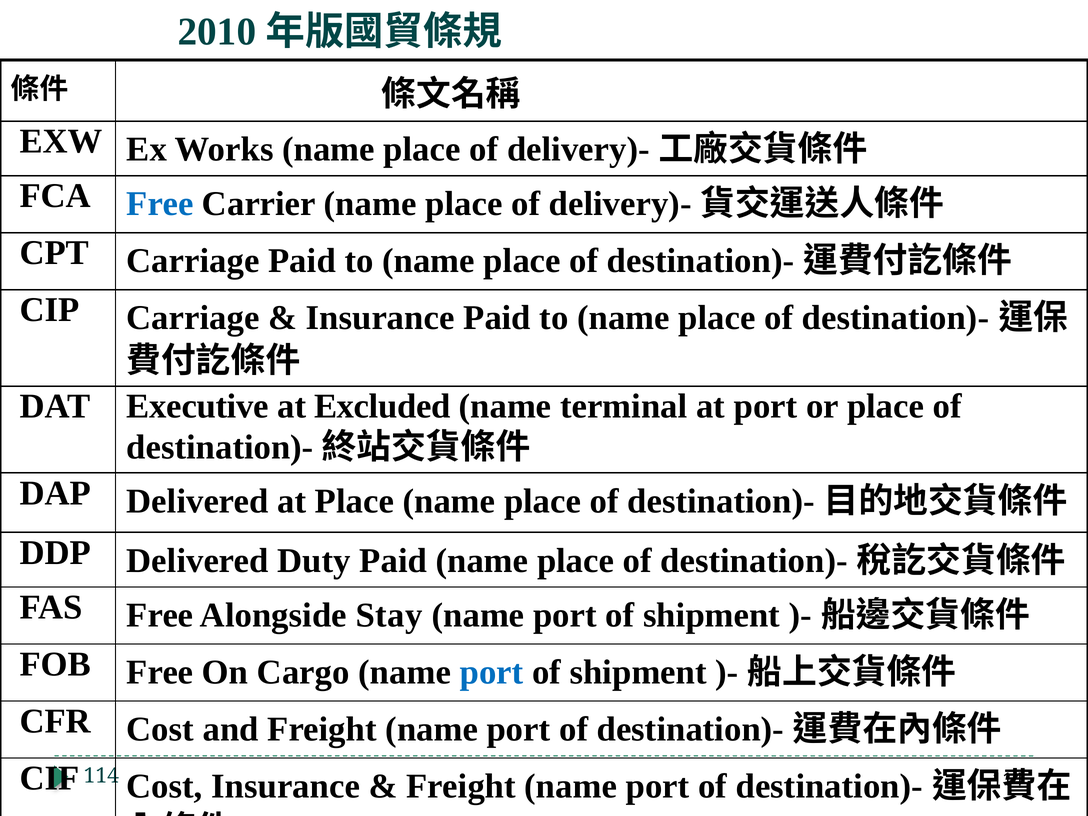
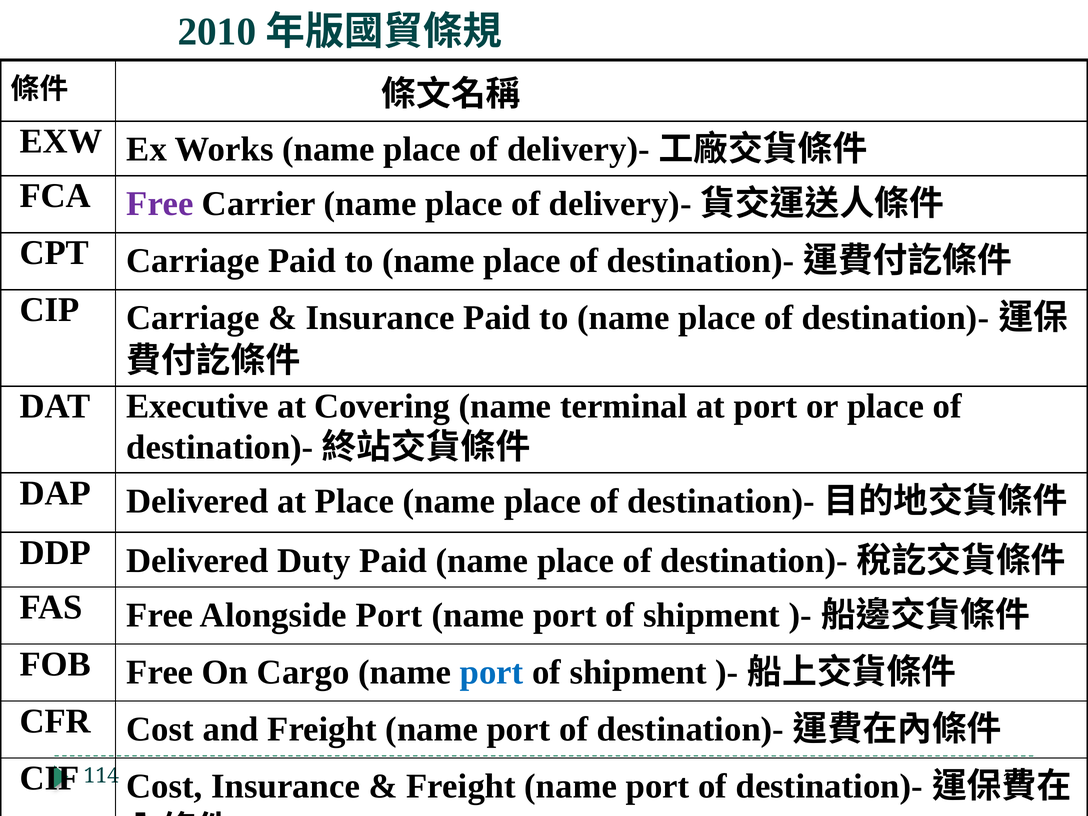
Free colour: blue -> purple (160, 204)
Excluded: Excluded -> Covering (382, 406)
Alongside Stay: Stay -> Port (389, 615)
